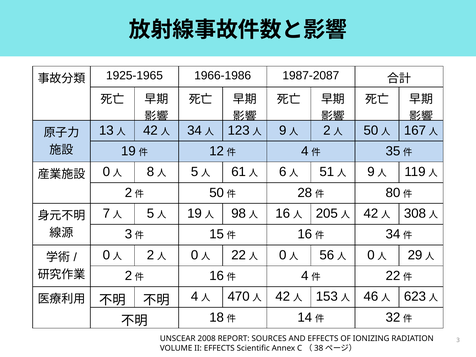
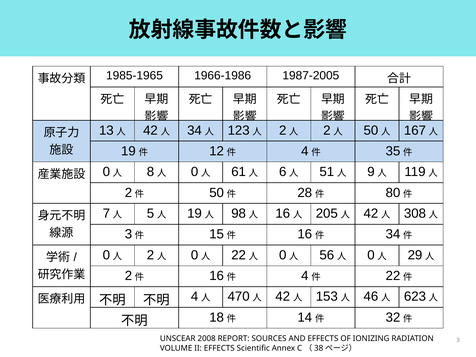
1925-1965: 1925-1965 -> 1985-1965 (134, 75)
1987-2087: 1987-2087 -> 1987-2005 (311, 75)
9: 9 -> 2 (283, 130)
5: 5 -> 0 (195, 172)
